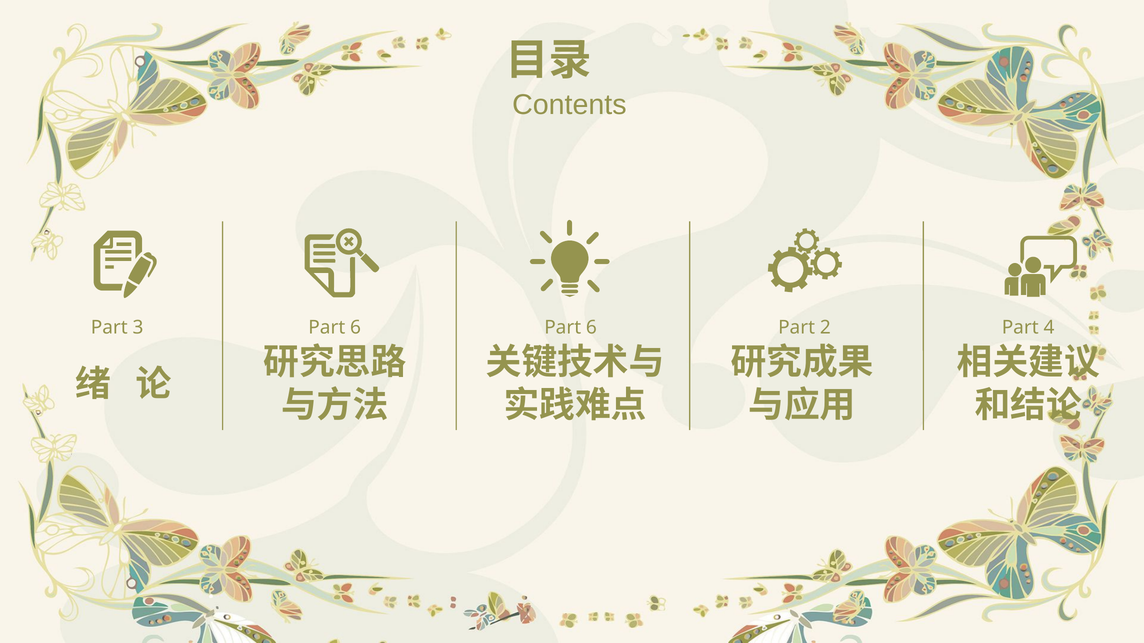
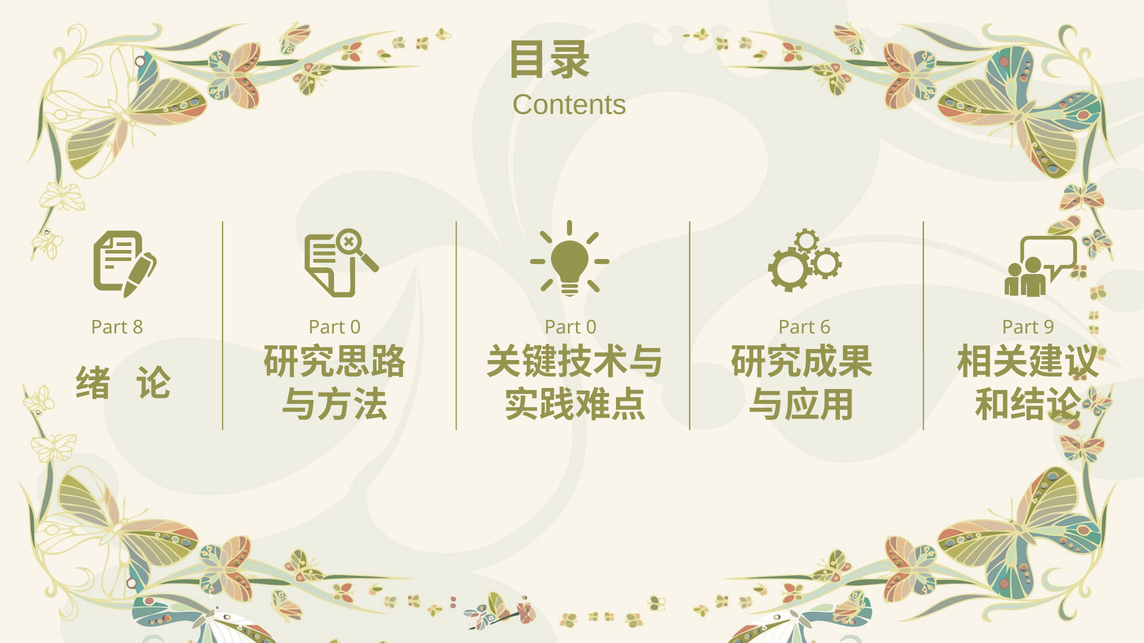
3: 3 -> 8 (138, 328)
6: 6 -> 0 (356, 328)
6: 6 -> 0 (591, 328)
2: 2 -> 6 (825, 328)
4: 4 -> 9 (1049, 328)
